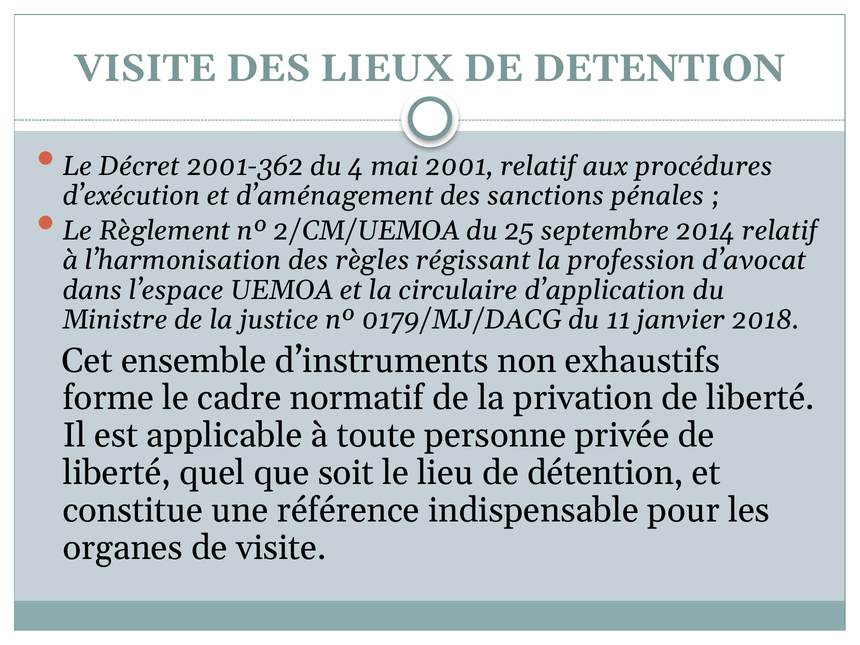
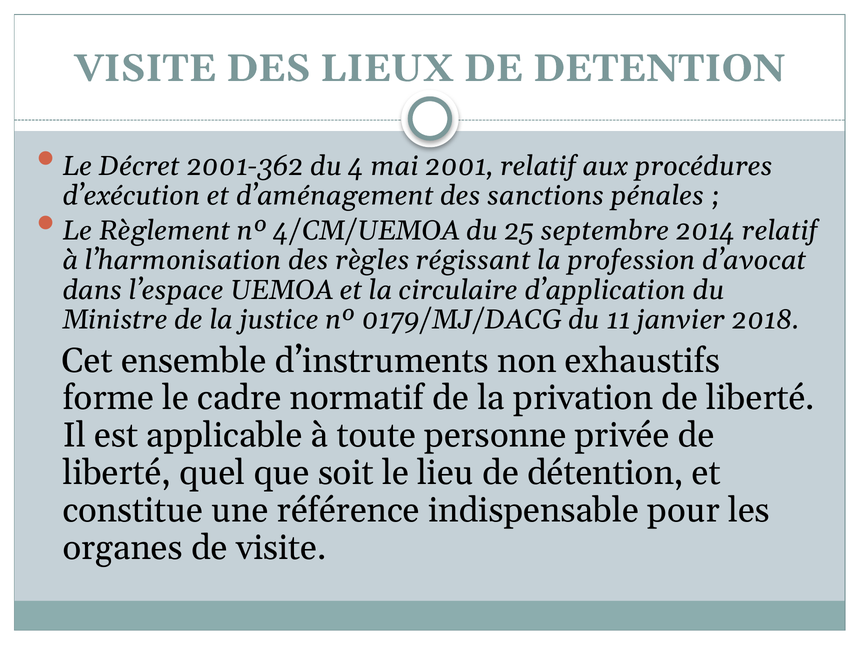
2/CM/UEMOA: 2/CM/UEMOA -> 4/CM/UEMOA (367, 231)
